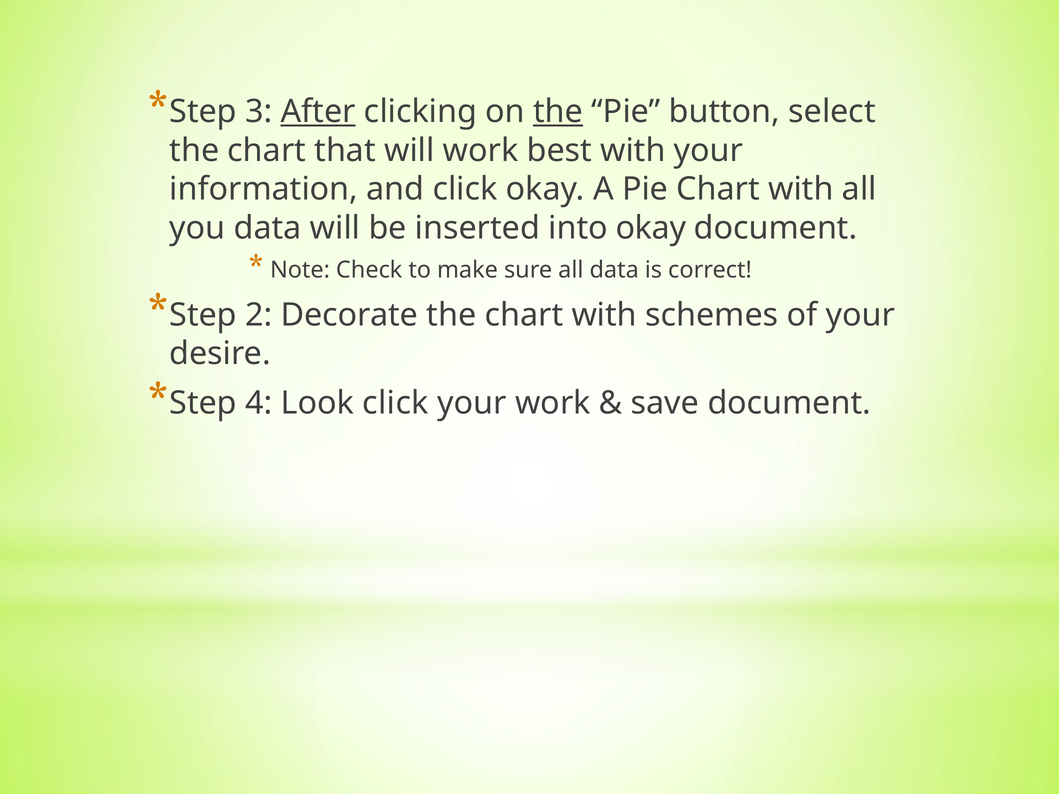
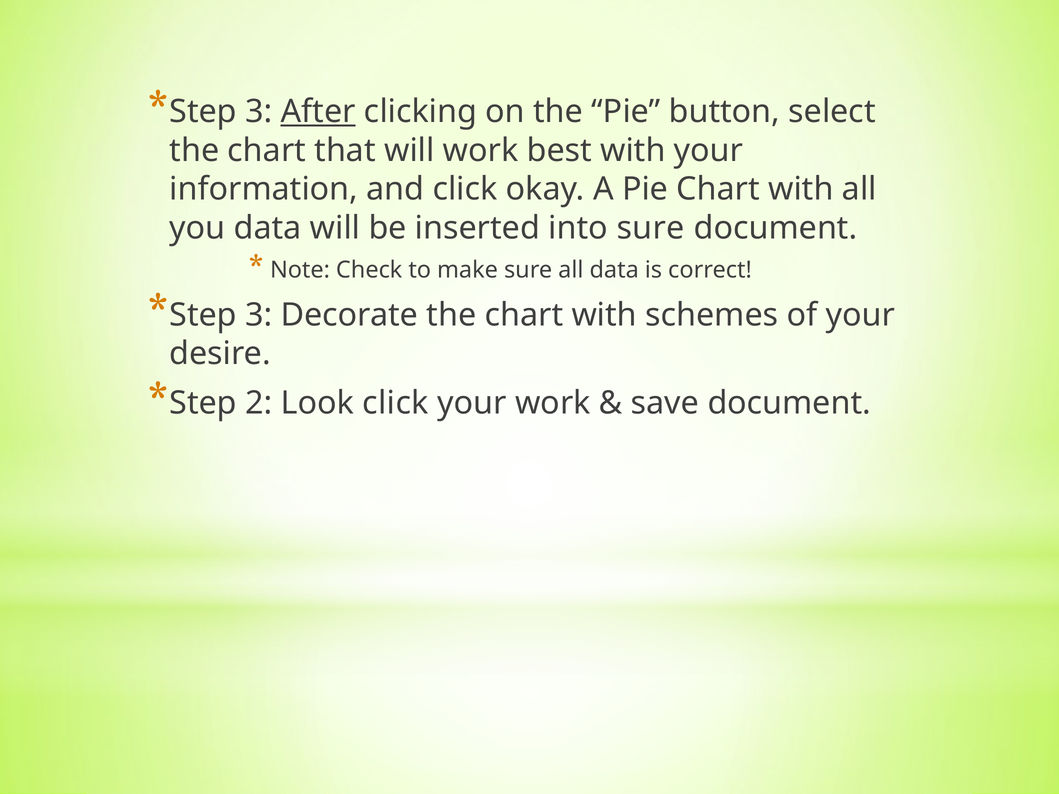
the underline: present -> none (558, 112)
into okay: okay -> sure (651, 228)
2: 2 -> 3 (259, 315)
4: 4 -> 2 (259, 403)
